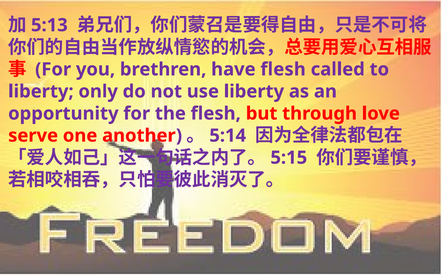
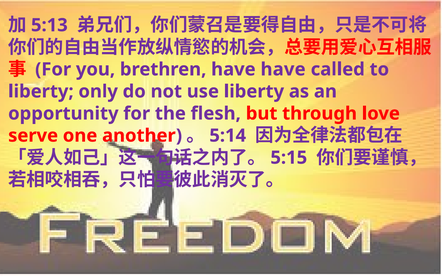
have flesh: flesh -> have (283, 69)
